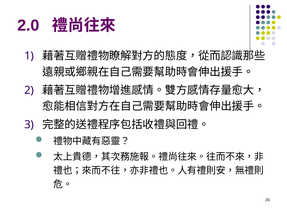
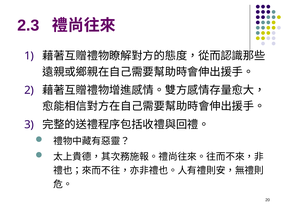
2.0: 2.0 -> 2.3 (28, 25)
